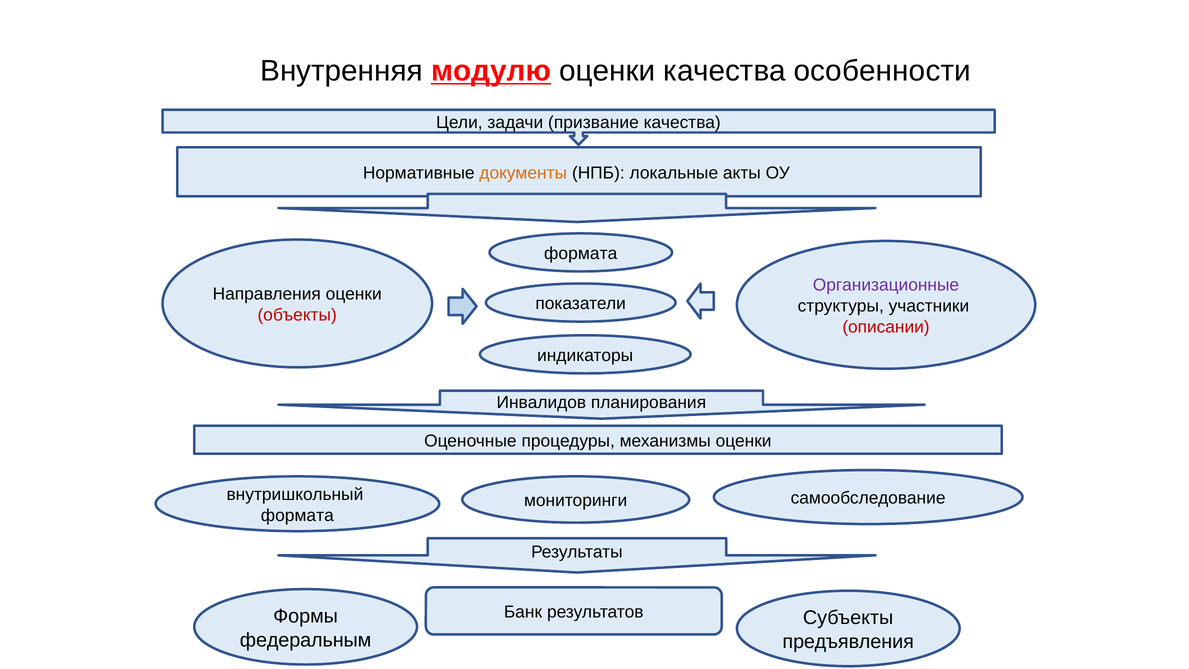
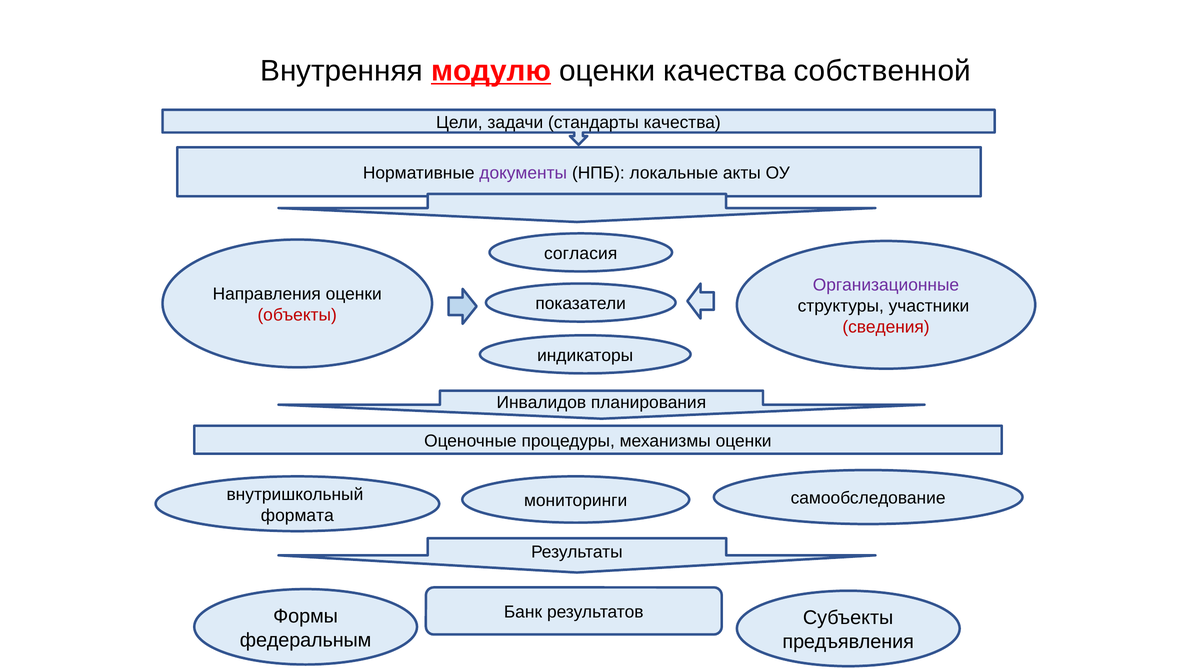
особенности: особенности -> собственной (882, 71)
призвание: призвание -> стандарты (593, 122)
документы colour: orange -> purple (523, 173)
формата: формата -> согласия (581, 254)
описании: описании -> сведения (886, 327)
